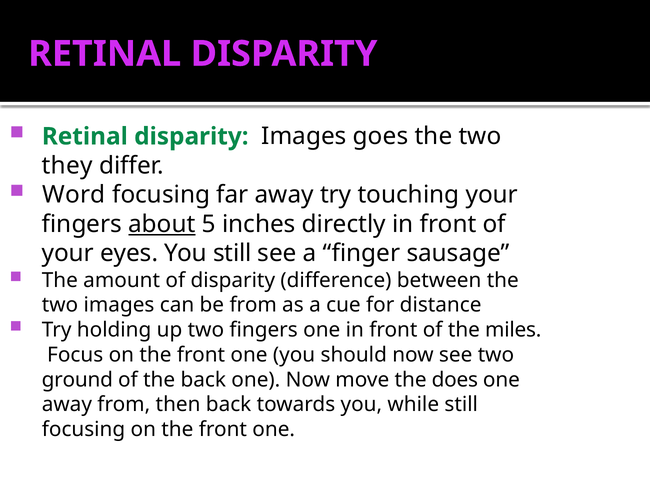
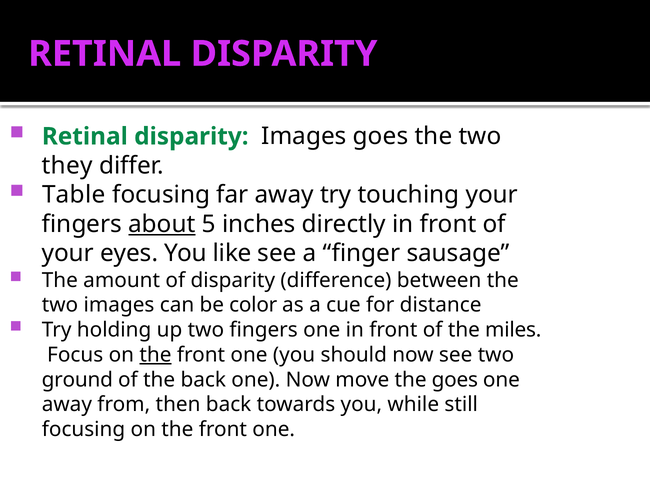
Word: Word -> Table (74, 195)
You still: still -> like (232, 254)
be from: from -> color (253, 305)
the underline: none -> present (156, 355)
the does: does -> goes (455, 380)
